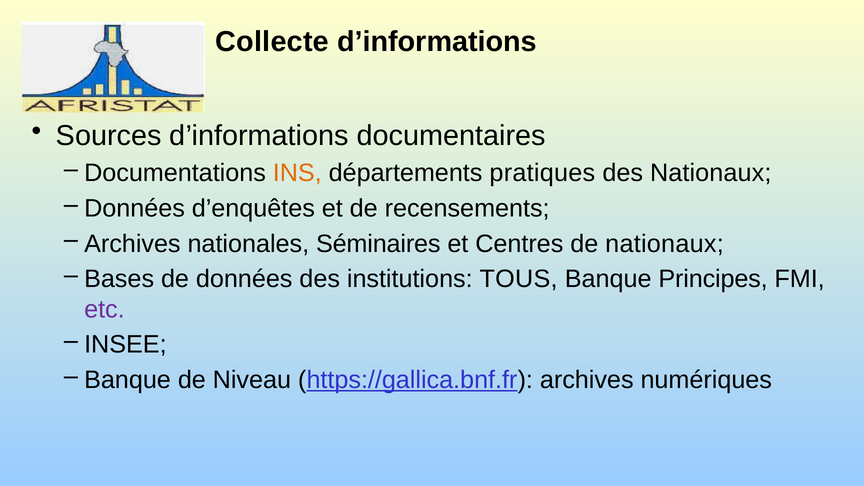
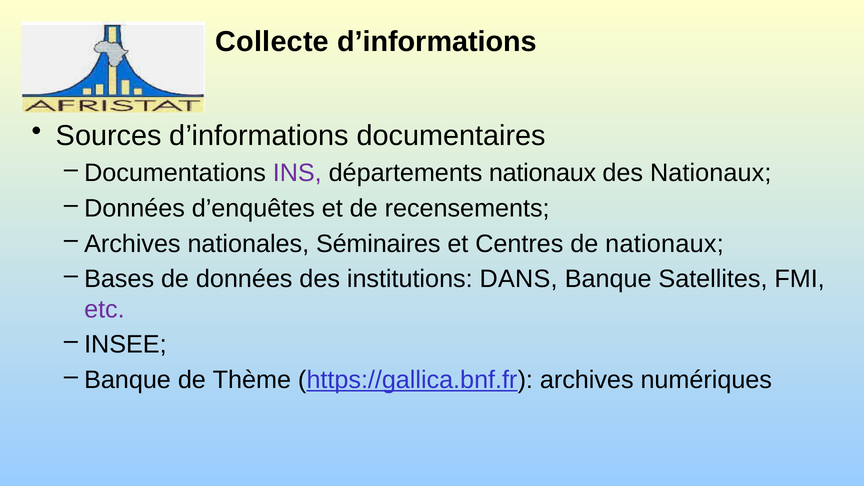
INS colour: orange -> purple (297, 173)
départements pratiques: pratiques -> nationaux (543, 173)
TOUS: TOUS -> DANS (519, 279)
Principes: Principes -> Satellites (713, 279)
Niveau: Niveau -> Thème (252, 380)
